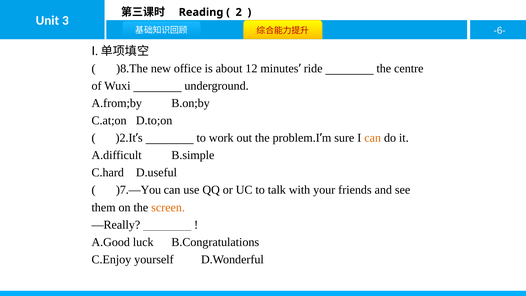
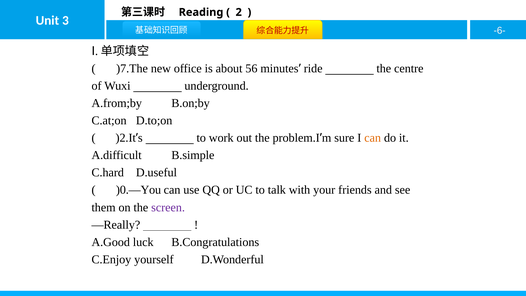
)8.The: )8.The -> )7.The (132, 68)
12: 12 -> 56 (251, 68)
)7.—You: )7.—You -> )0.—You (139, 190)
screen colour: orange -> purple (168, 207)
